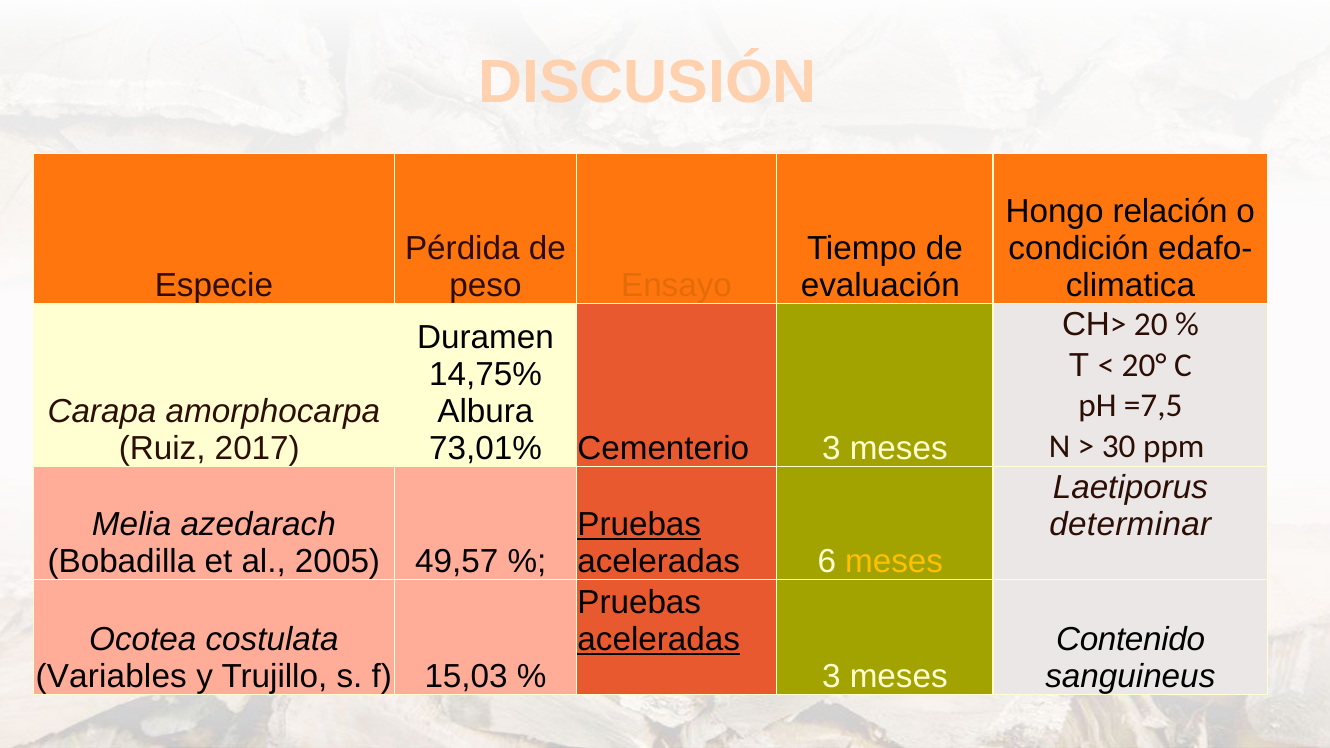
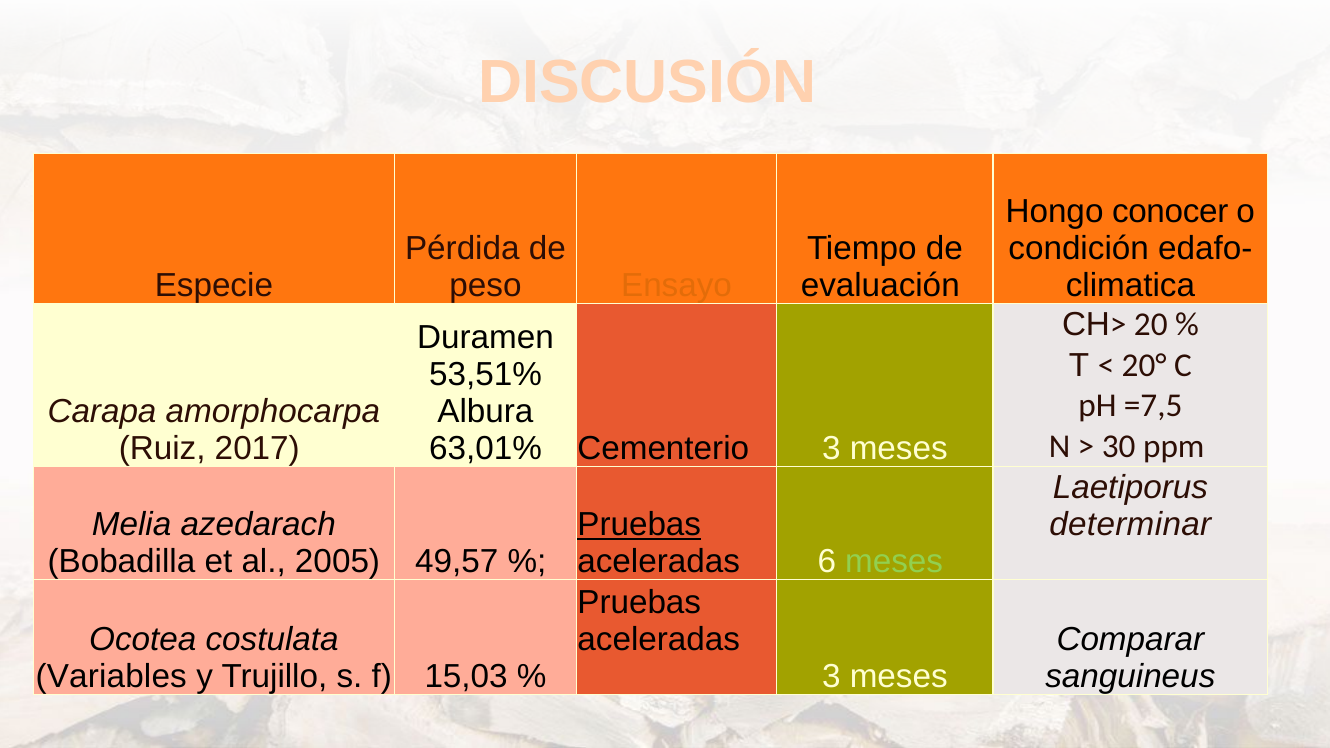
relación: relación -> conocer (1170, 211)
14,75%: 14,75% -> 53,51% (485, 374)
73,01%: 73,01% -> 63,01% (485, 449)
meses colour: yellow -> light green (894, 562)
aceleradas underline: present -> none (659, 640)
Contenido: Contenido -> Comparar (1130, 640)
